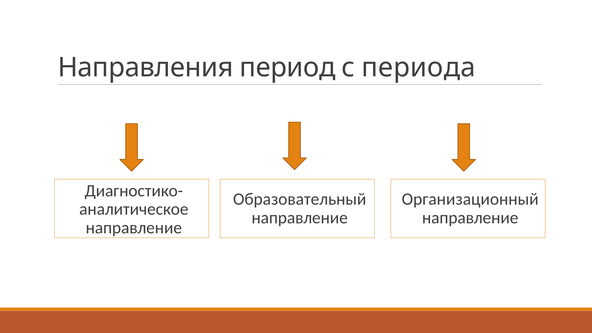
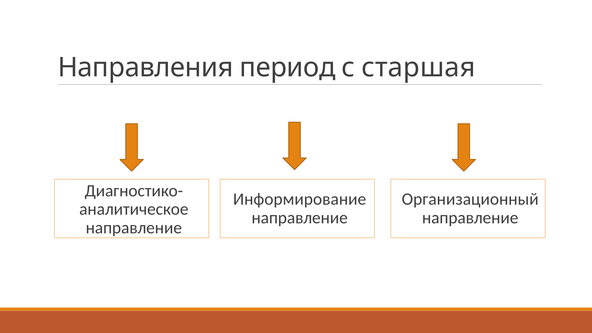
периода: периода -> старшая (419, 68)
Образовательный: Образовательный -> Информирование (300, 199)
